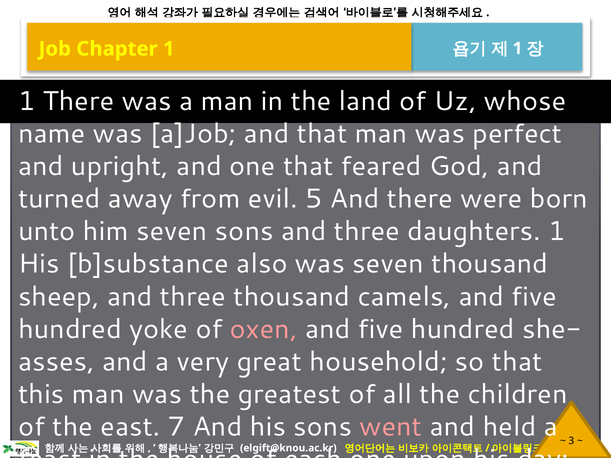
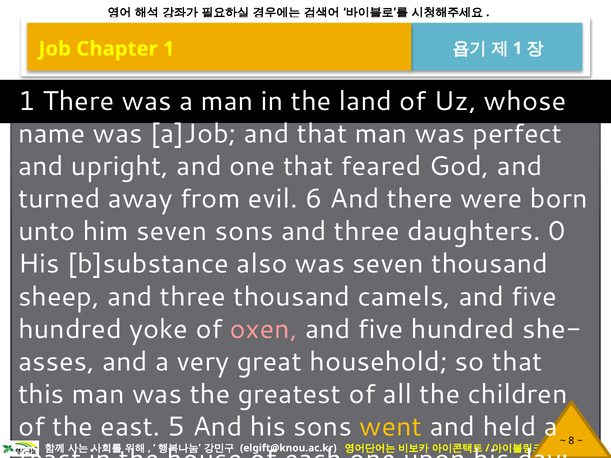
5: 5 -> 6 (314, 199)
daughters 1: 1 -> 0 (557, 232)
7: 7 -> 5 (177, 427)
went colour: pink -> yellow (391, 427)
3: 3 -> 8 (571, 441)
